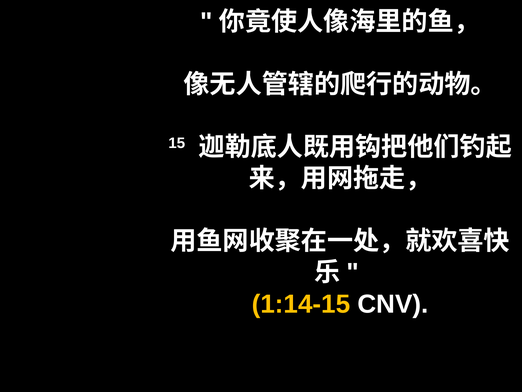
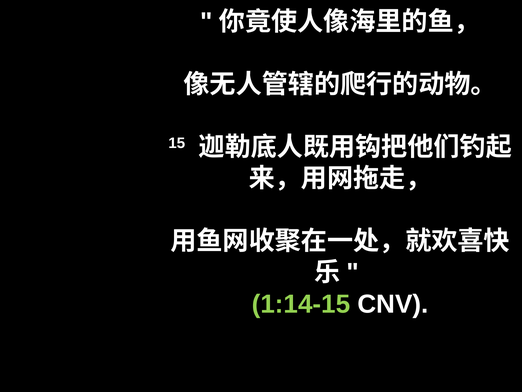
1:14-15 colour: yellow -> light green (301, 304)
